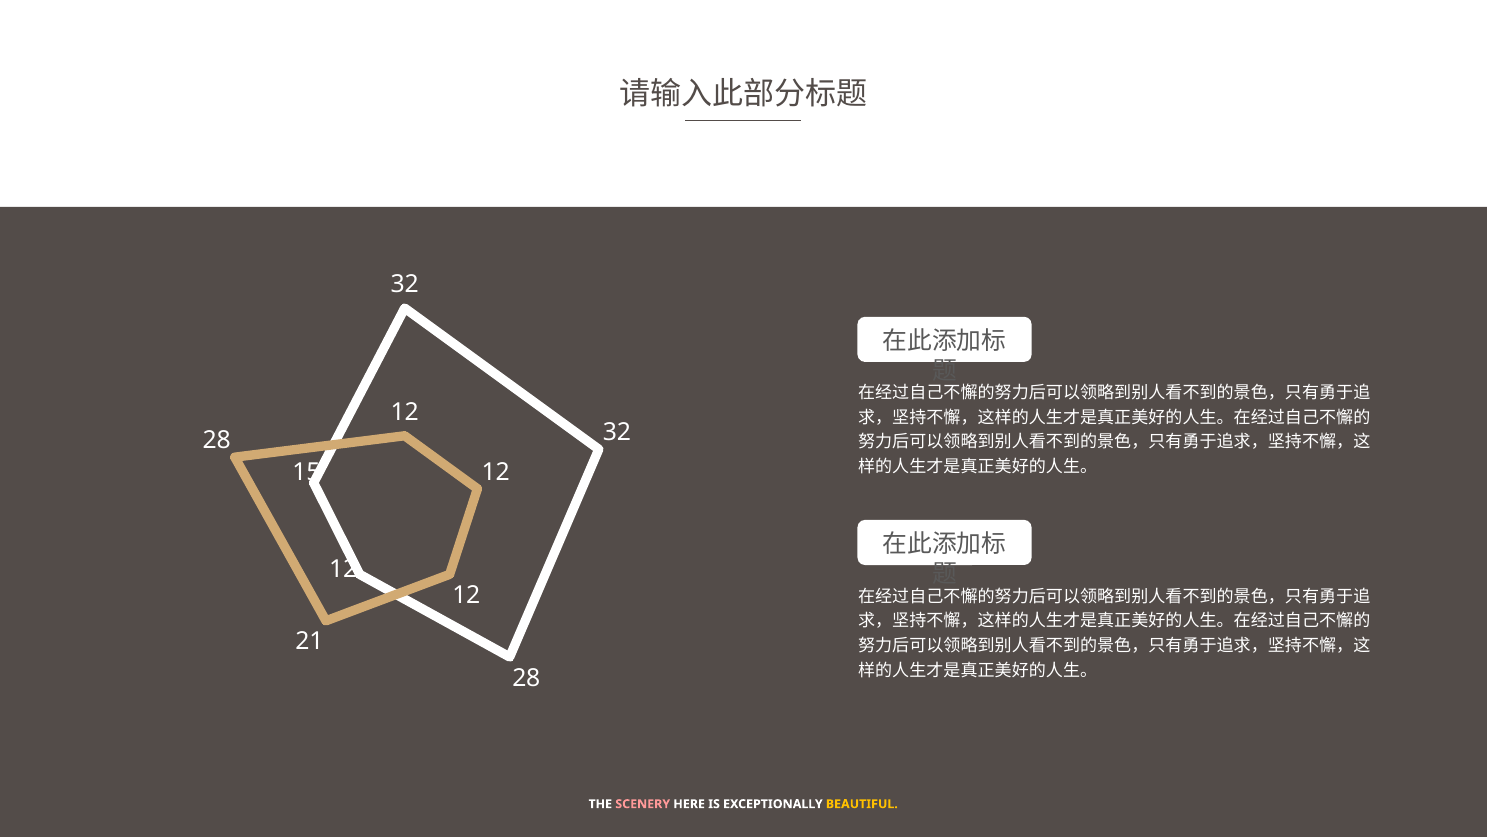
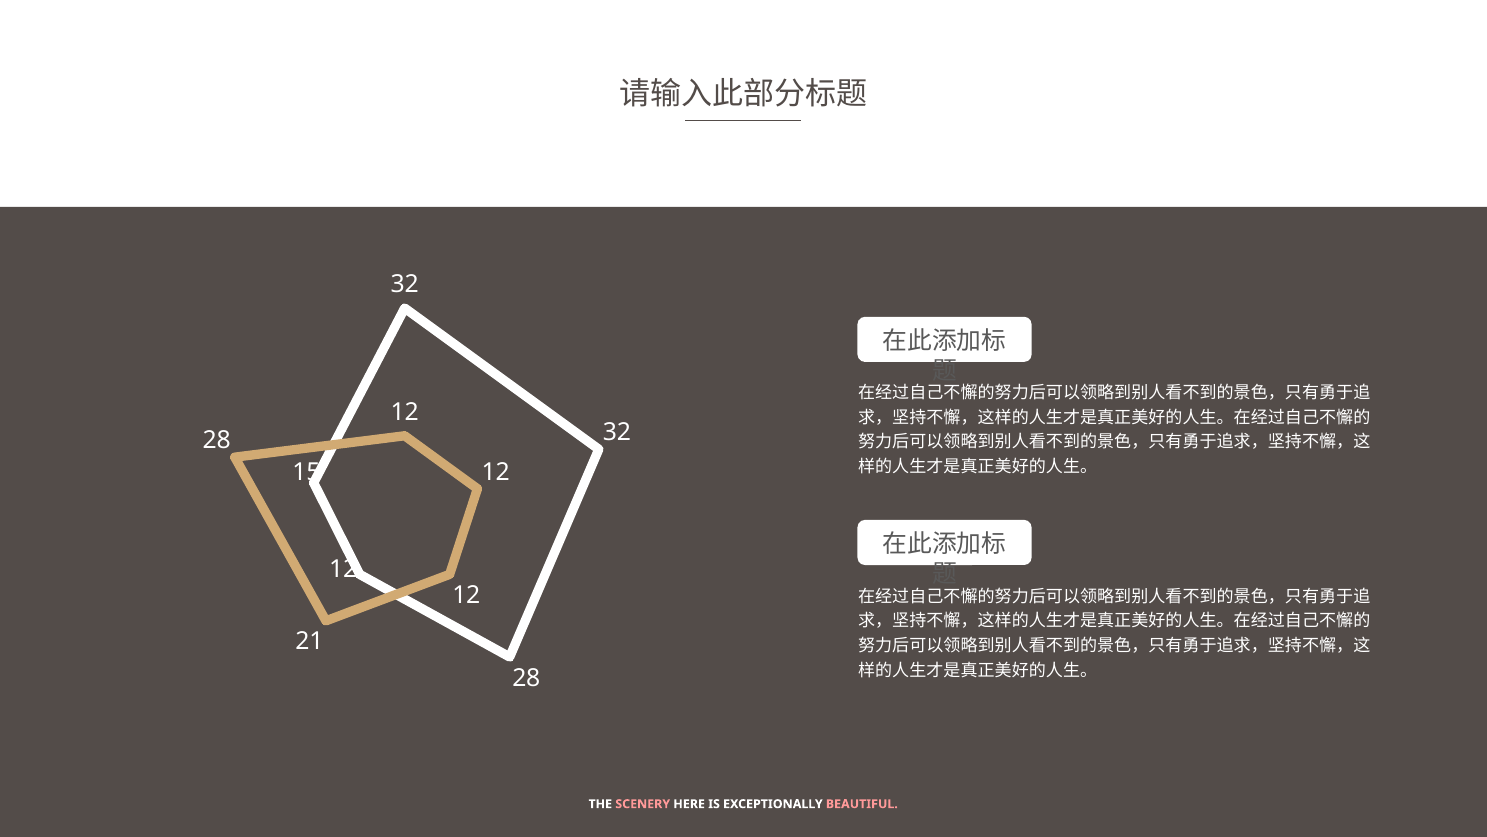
BEAUTIFUL colour: yellow -> pink (862, 803)
